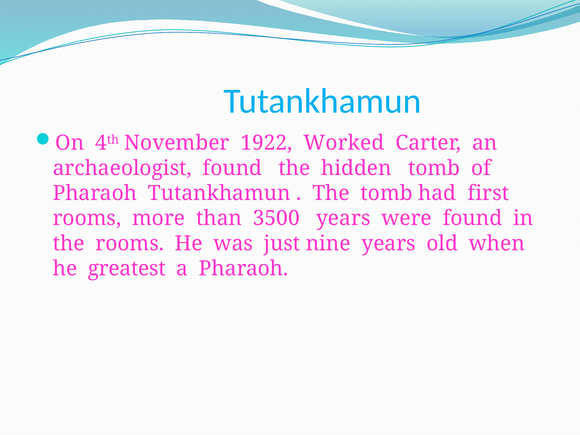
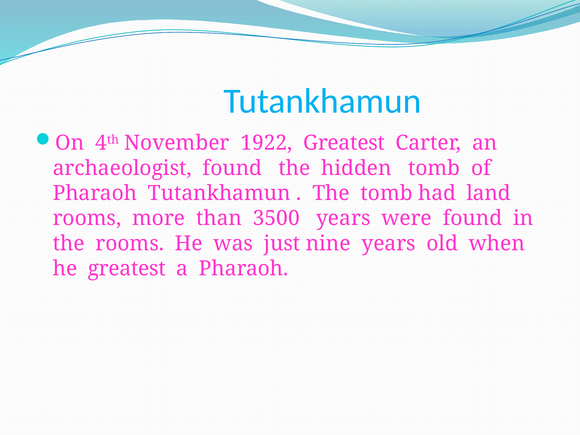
1922 Worked: Worked -> Greatest (344, 143)
first: first -> land (489, 193)
